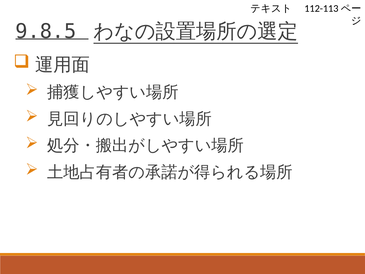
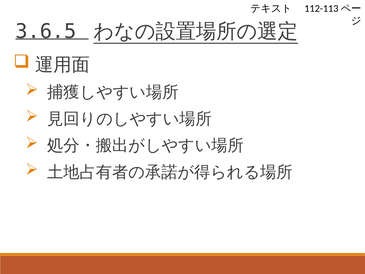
9.8.5: 9.8.5 -> 3.6.5 (46, 31)
